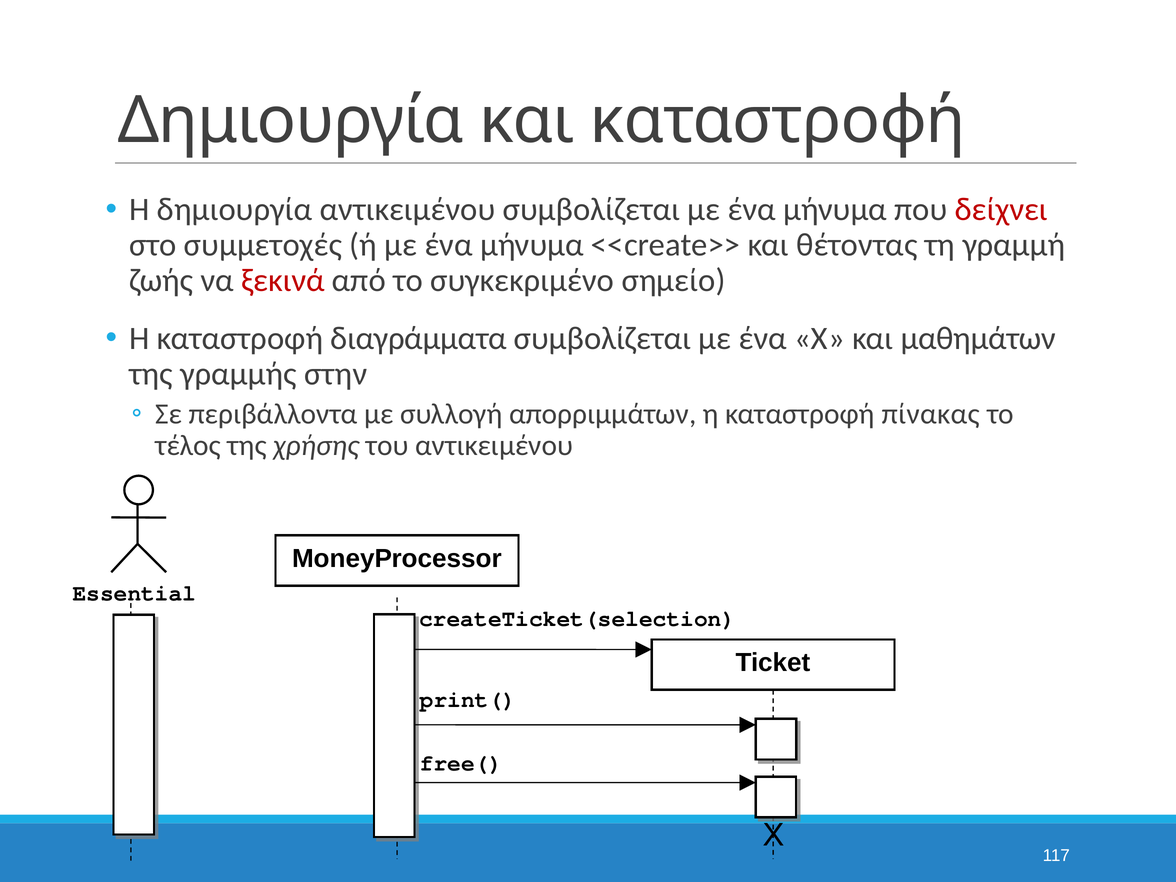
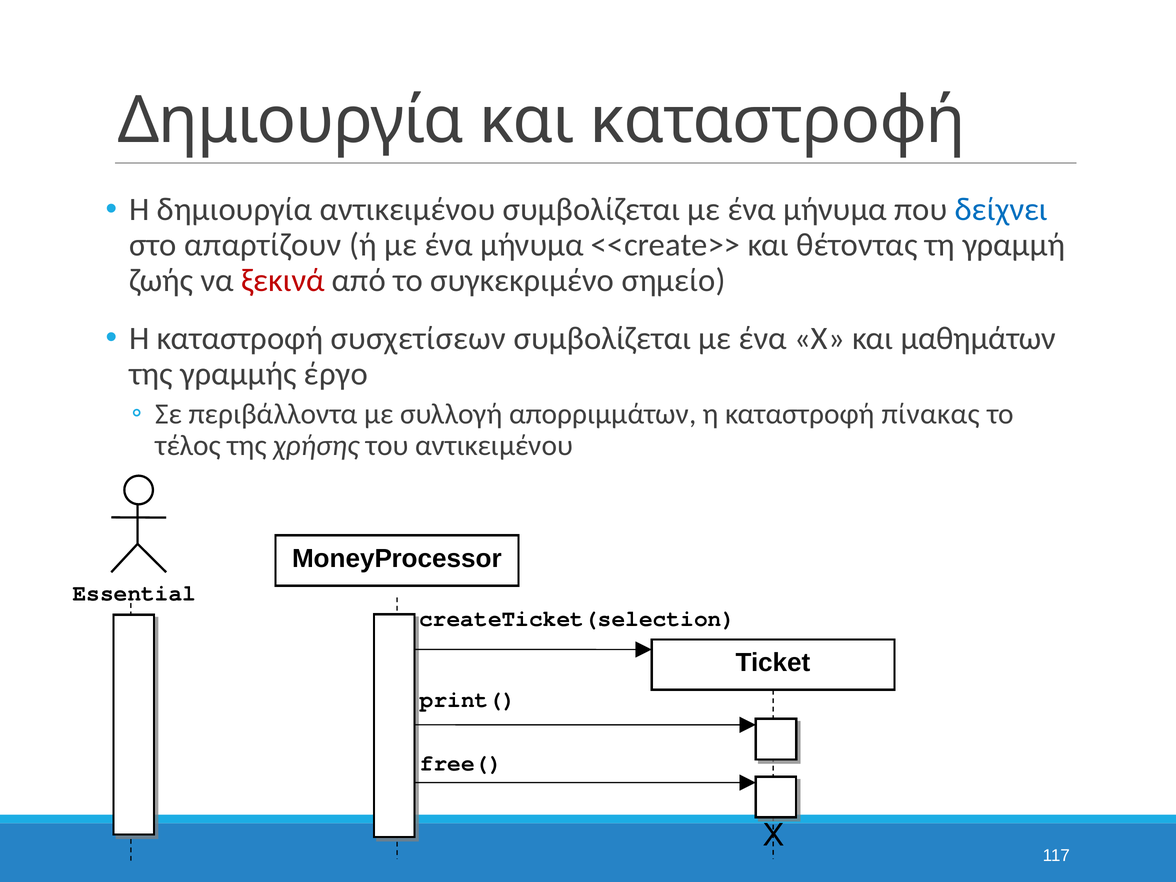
δείχνει colour: red -> blue (1001, 210)
συμμετοχές: συμμετοχές -> απαρτίζουν (263, 245)
διαγράμματα: διαγράμματα -> συσχετίσεων (418, 339)
στην: στην -> έργο (336, 374)
